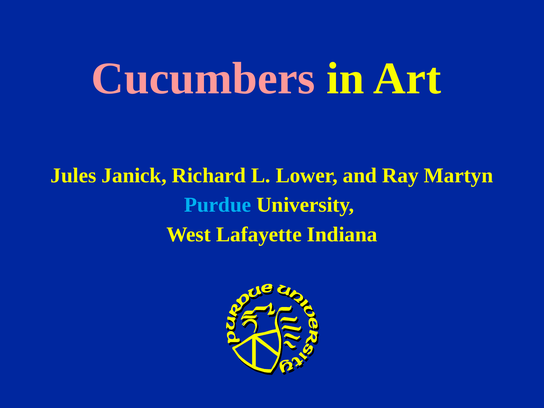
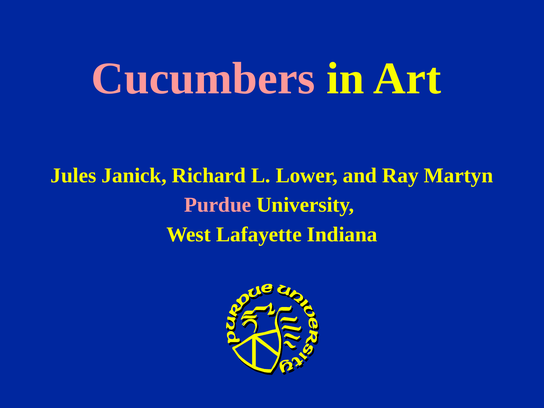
Purdue colour: light blue -> pink (218, 205)
